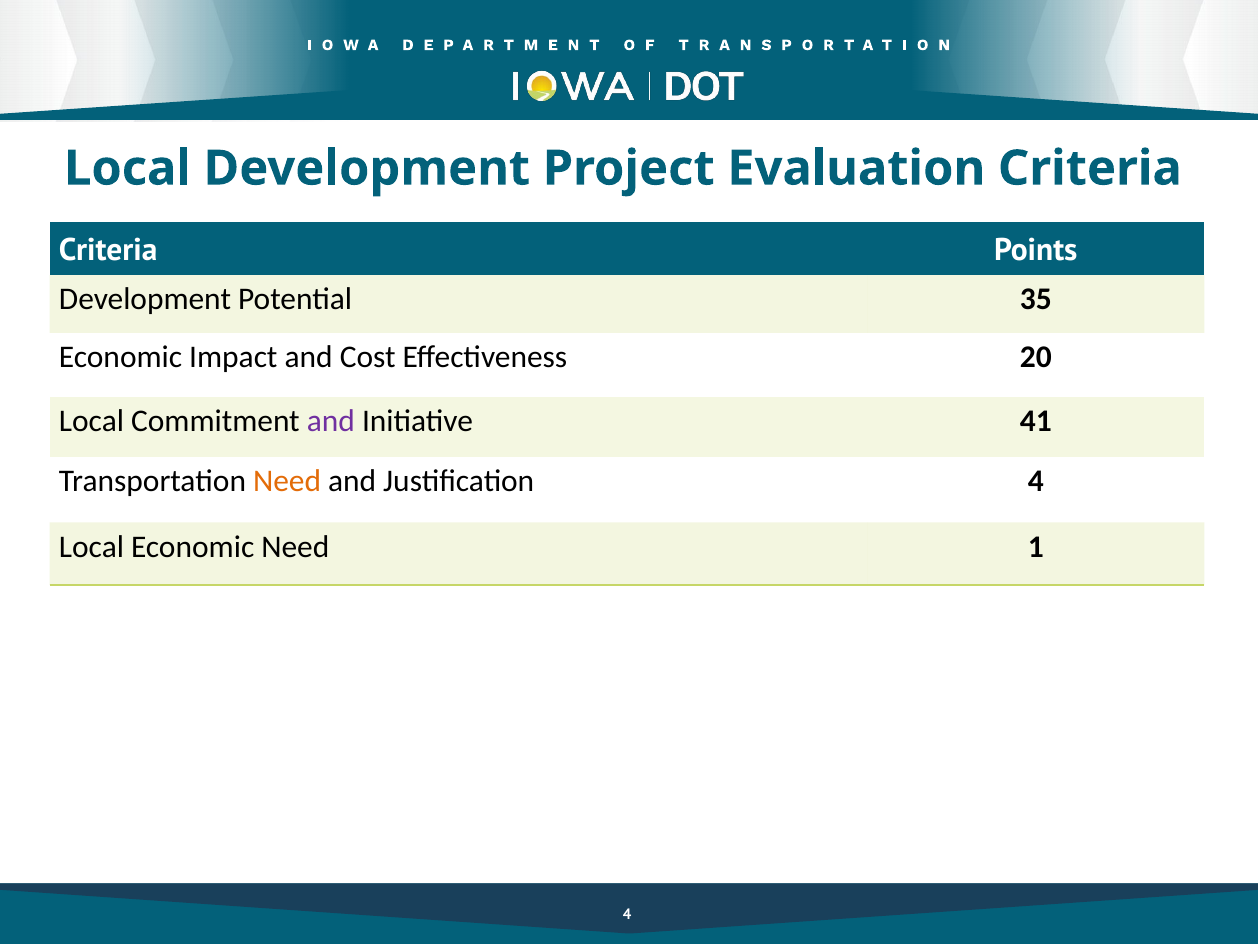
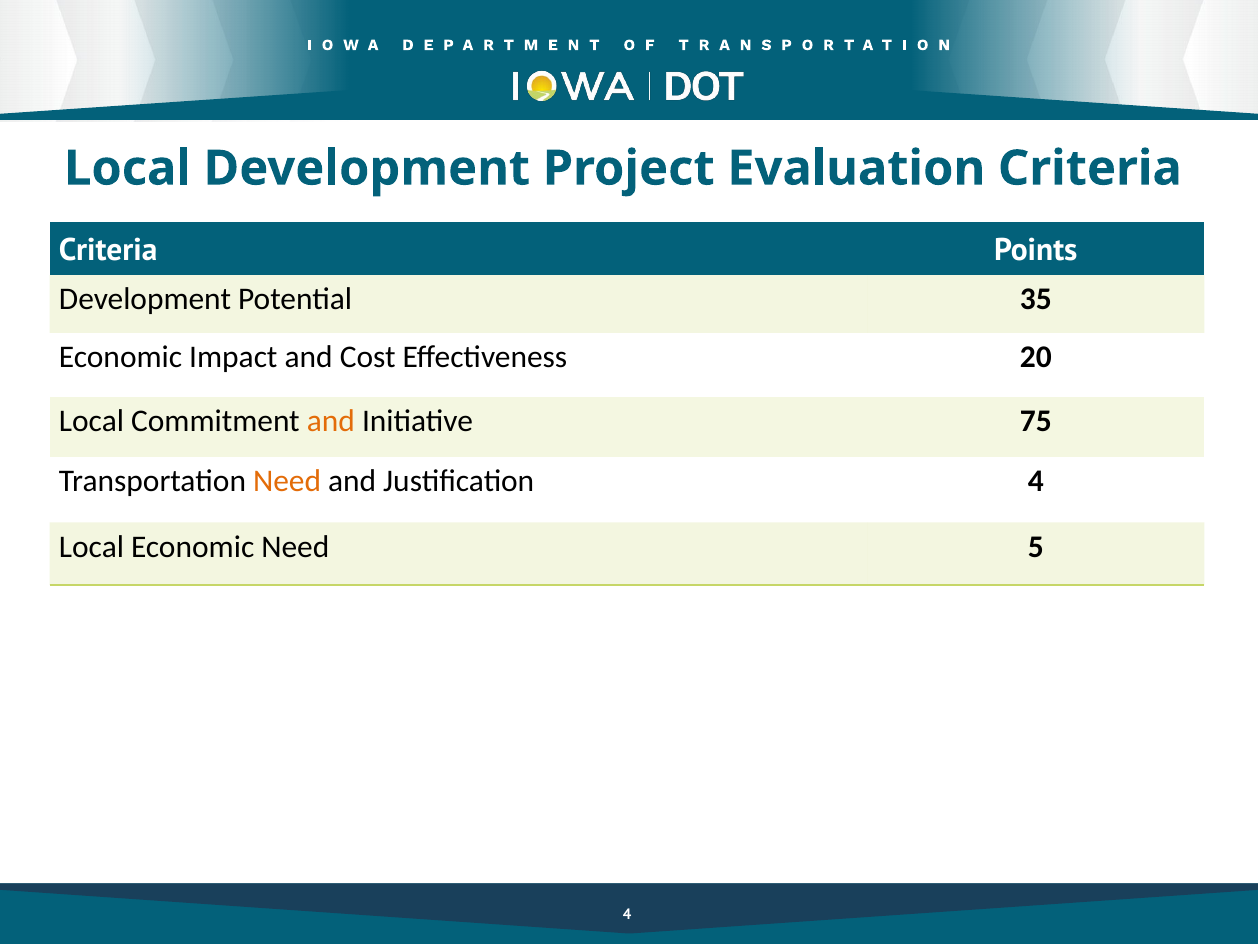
and colour: purple -> orange (331, 421)
41: 41 -> 75 (1036, 421)
1: 1 -> 5 (1036, 546)
